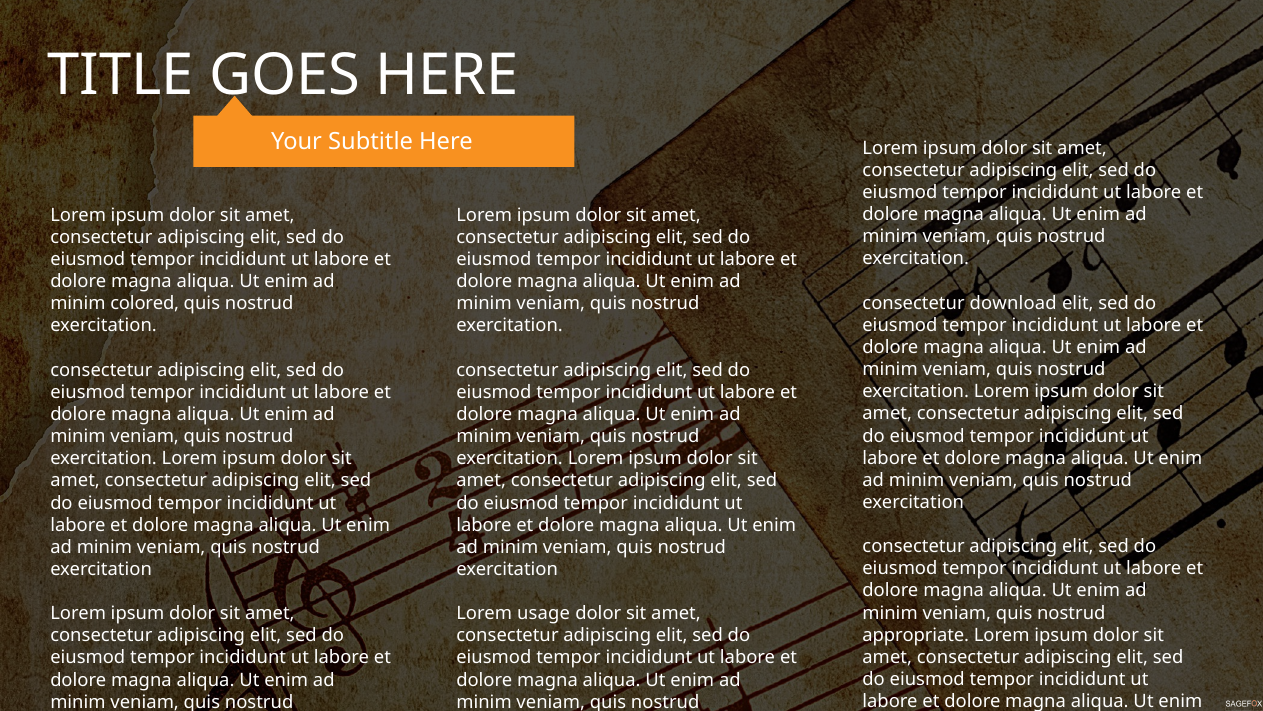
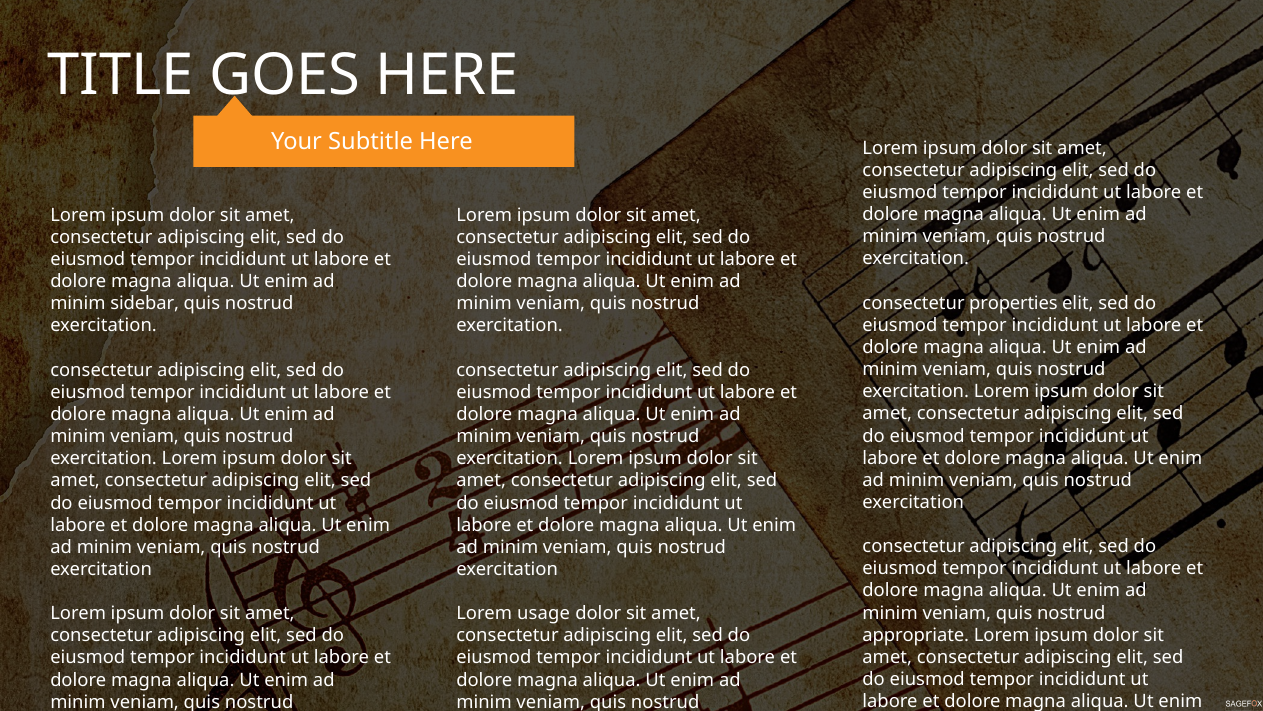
download: download -> properties (1013, 303)
colored: colored -> sidebar (145, 304)
